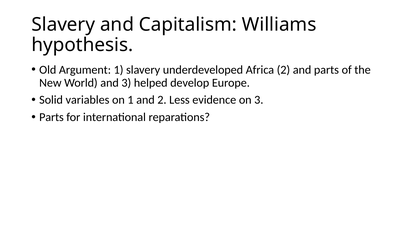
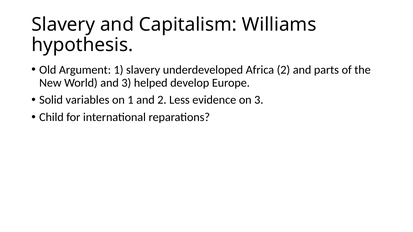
Parts: Parts -> Child (51, 117)
